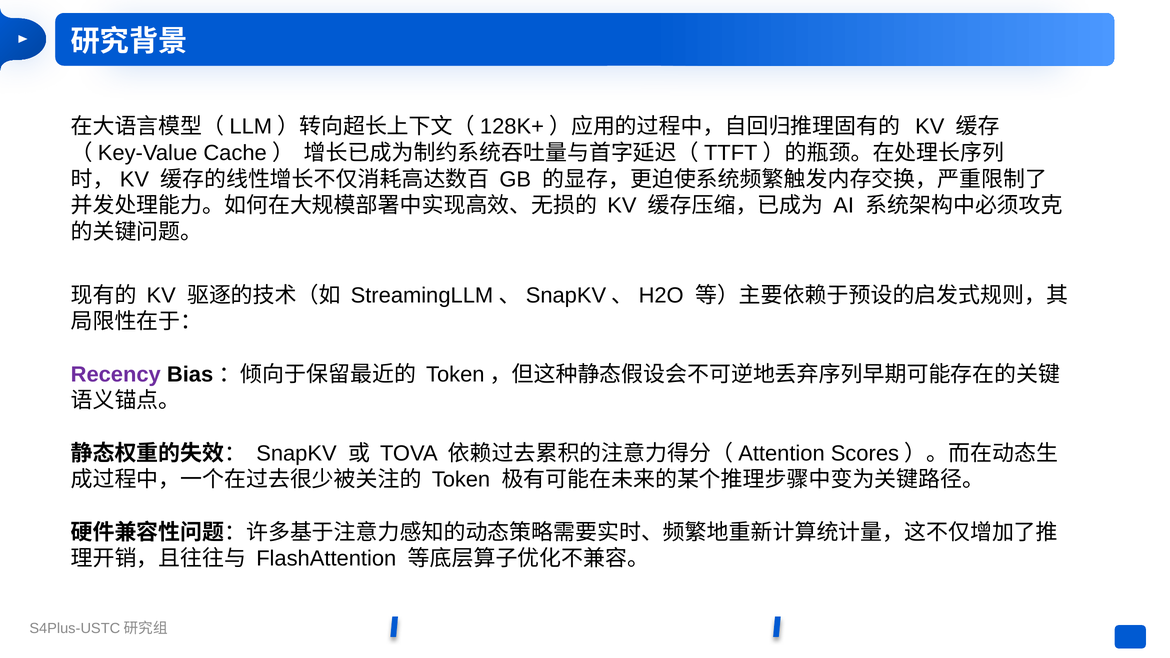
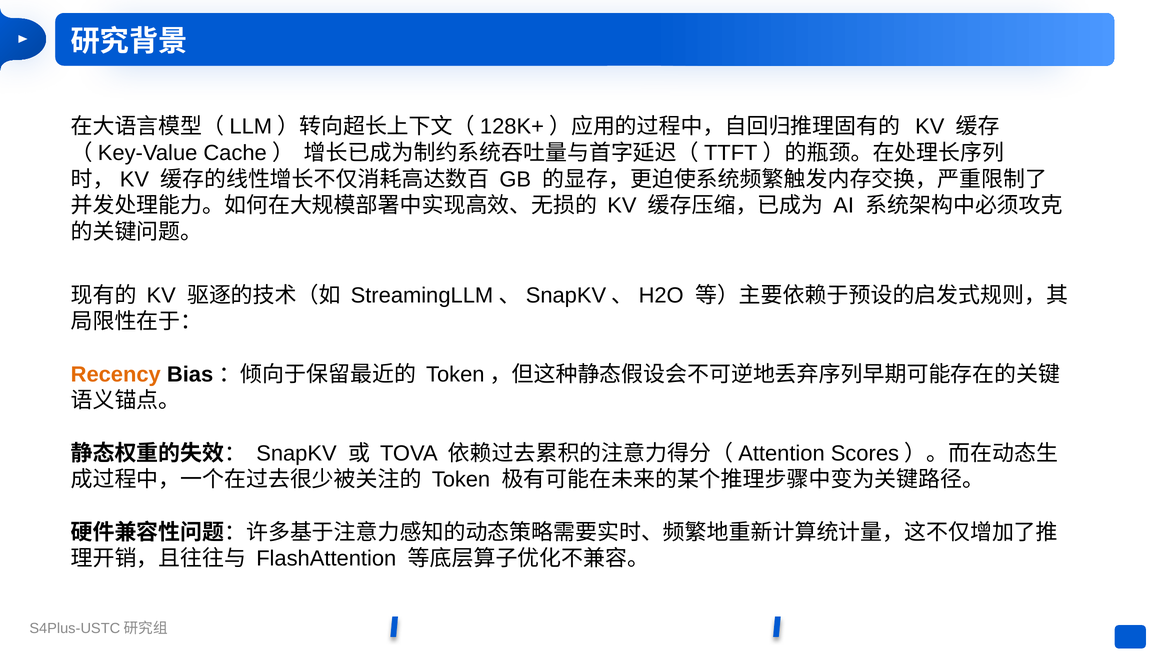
Recency colour: purple -> orange (116, 374)
